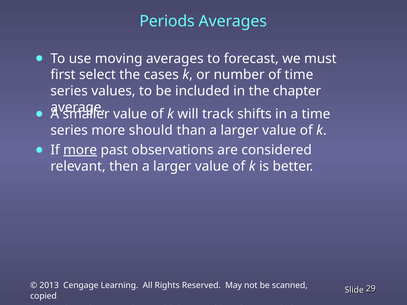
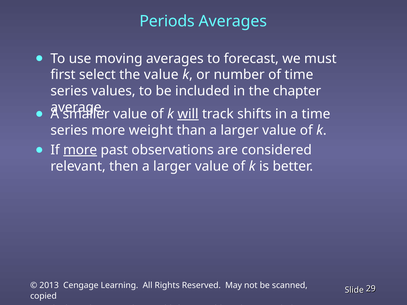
the cases: cases -> value (161, 75)
will underline: none -> present (188, 114)
should: should -> weight (151, 130)
